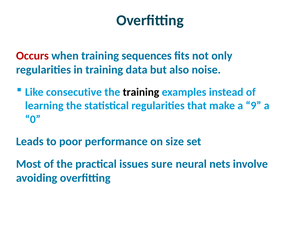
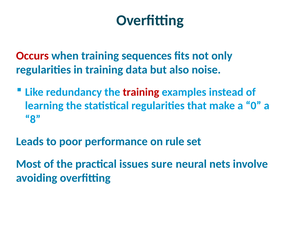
consecutive: consecutive -> redundancy (74, 92)
training colour: black -> red (141, 92)
9: 9 -> 0 (253, 106)
0: 0 -> 8 (33, 119)
size: size -> rule (175, 141)
